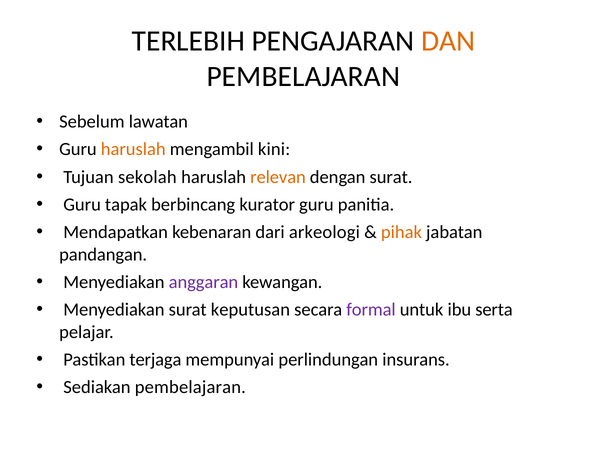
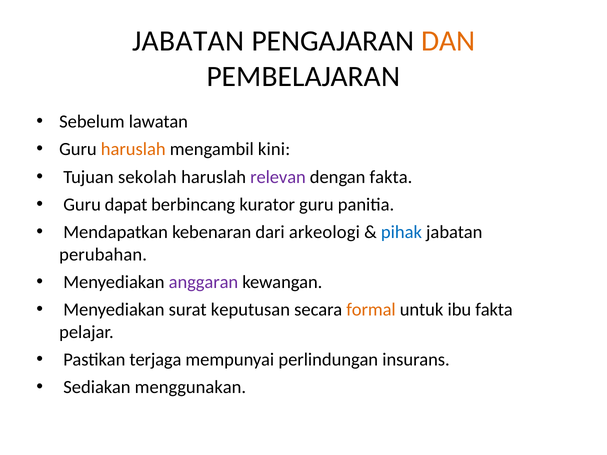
TERLEBIH: TERLEBIH -> JABATAN (188, 41)
relevan colour: orange -> purple (278, 177)
dengan surat: surat -> fakta (391, 177)
tapak: tapak -> dapat (126, 205)
pihak colour: orange -> blue (401, 232)
pandangan: pandangan -> perubahan (103, 255)
formal colour: purple -> orange (371, 310)
ibu serta: serta -> fakta (494, 310)
Sediakan pembelajaran: pembelajaran -> menggunakan (190, 387)
